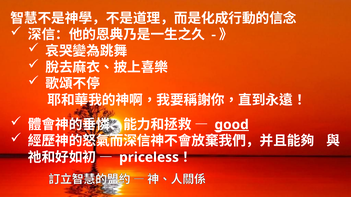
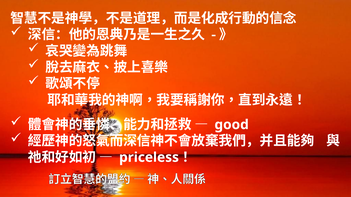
good underline: present -> none (232, 125)
